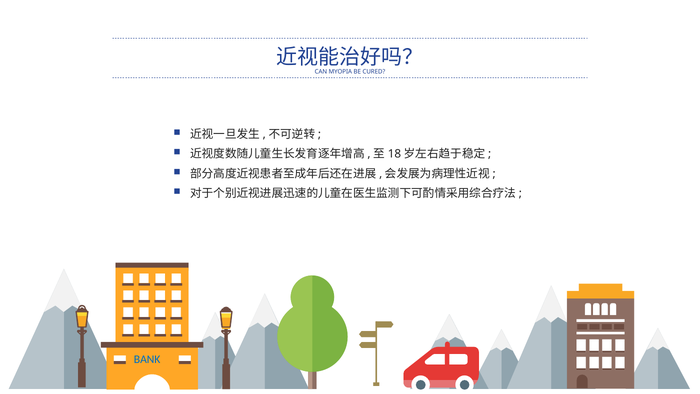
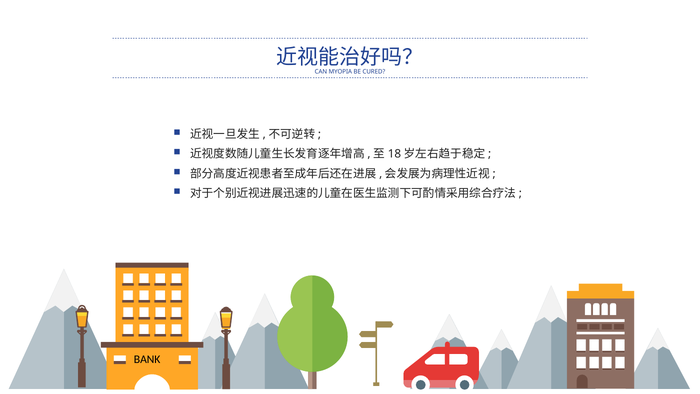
BANK colour: blue -> black (147, 359)
